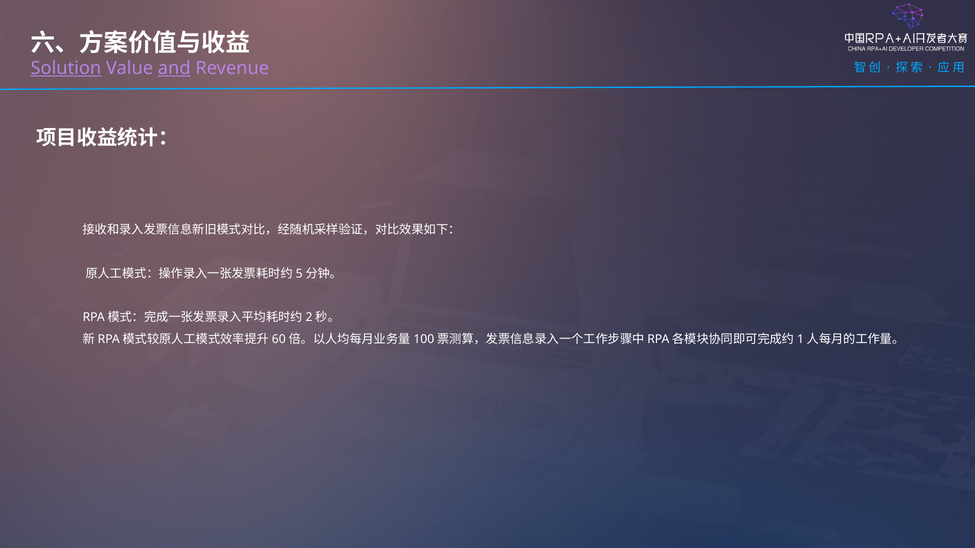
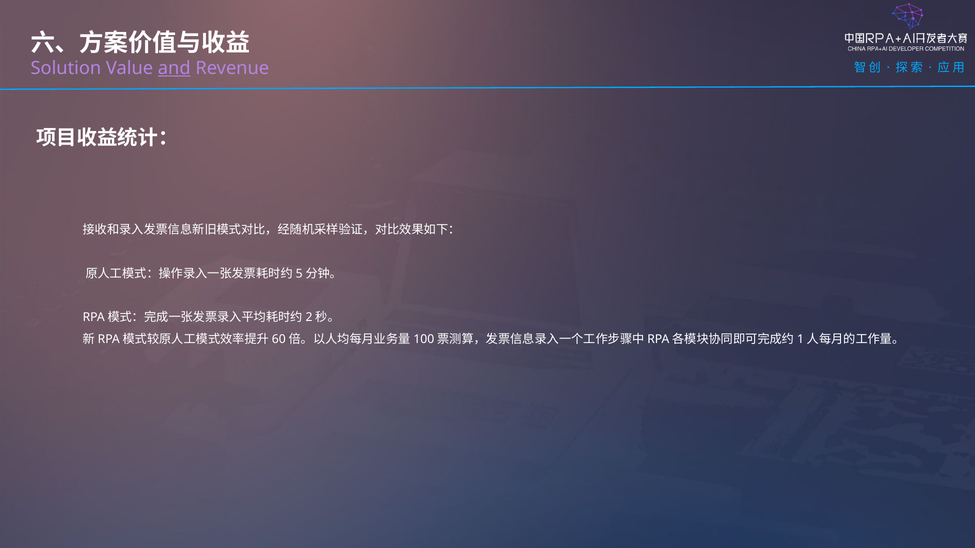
Solution underline: present -> none (66, 68)
